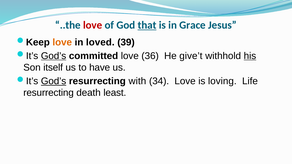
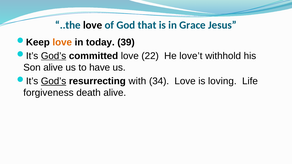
love colour: red -> black (93, 25)
that underline: present -> none (147, 25)
loved: loved -> today (100, 42)
36: 36 -> 22 (150, 56)
give’t: give’t -> love’t (191, 56)
his underline: present -> none (250, 56)
Son itself: itself -> alive (53, 68)
resurrecting: resurrecting -> forgiveness (48, 93)
death least: least -> alive (115, 93)
